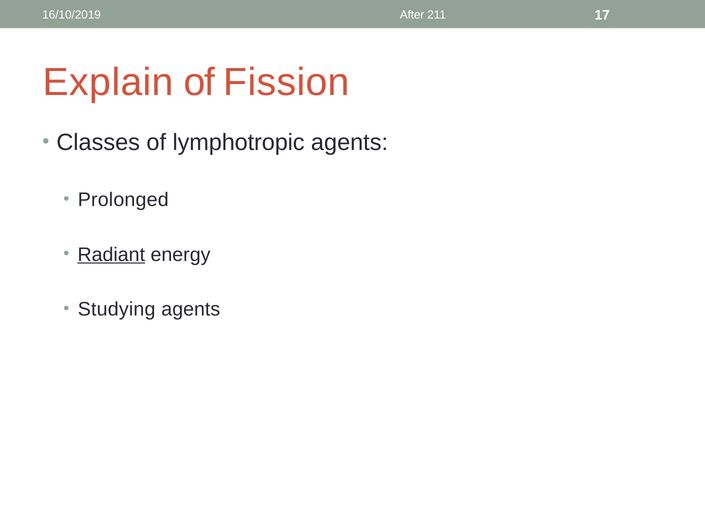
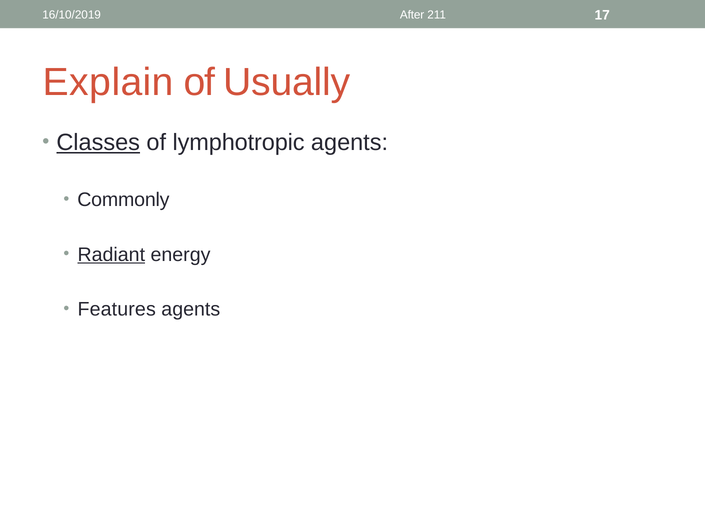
Fission: Fission -> Usually (287, 82)
Classes underline: none -> present (98, 143)
Prolonged: Prolonged -> Commonly (123, 200)
Studying: Studying -> Features (117, 309)
